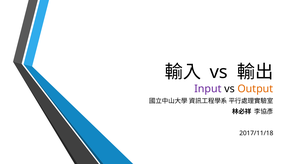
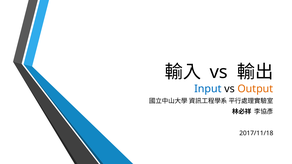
Input colour: purple -> blue (208, 89)
